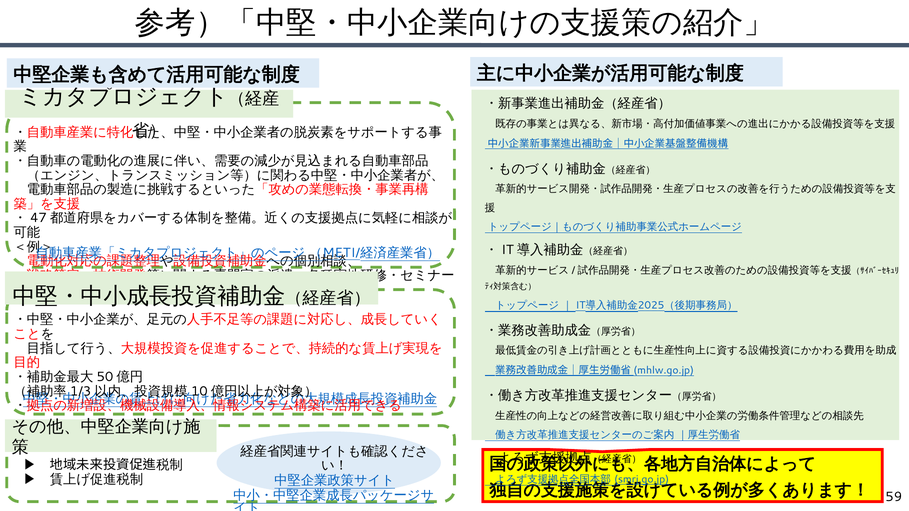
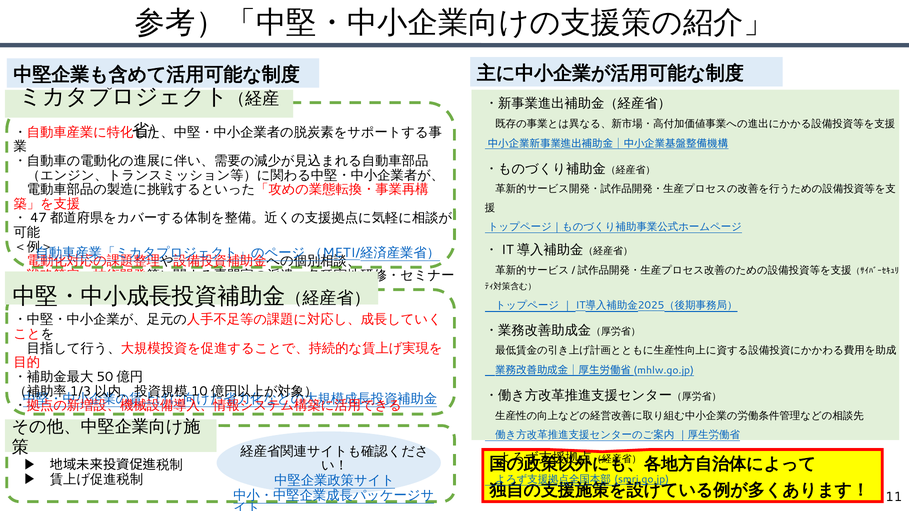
59: 59 -> 11 (894, 497)
